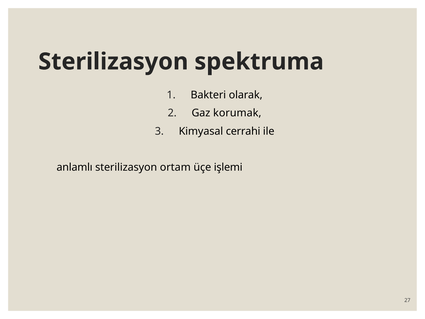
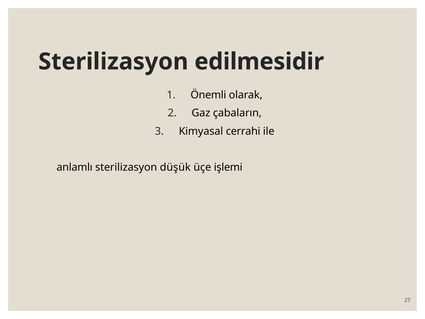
spektruma: spektruma -> edilmesidir (259, 62)
Bakteri: Bakteri -> Önemli (208, 95)
korumak: korumak -> çabaların (237, 113)
ortam: ortam -> düşük (175, 167)
